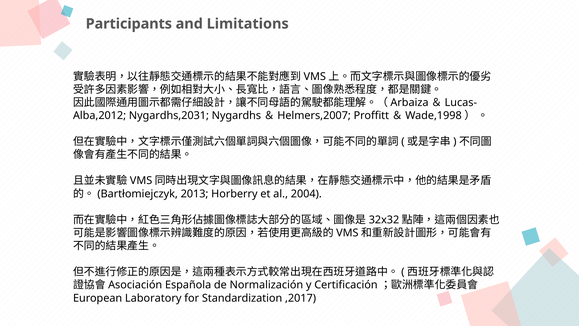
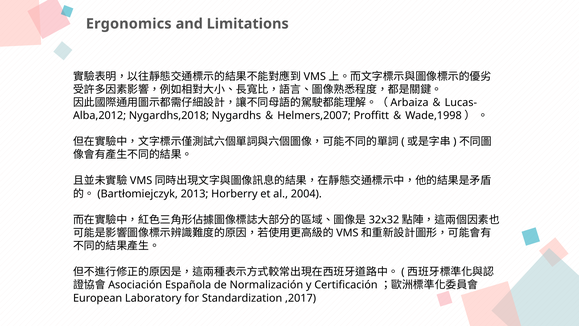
Participants: Participants -> Ergonomics (129, 24)
Nygardhs,2031: Nygardhs,2031 -> Nygardhs,2018 (169, 115)
